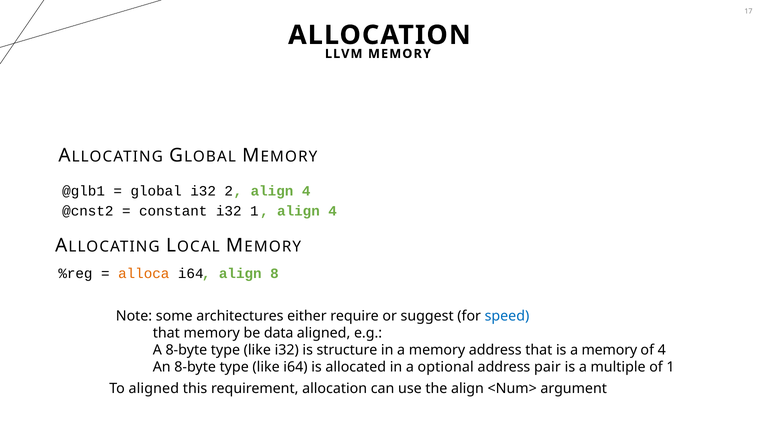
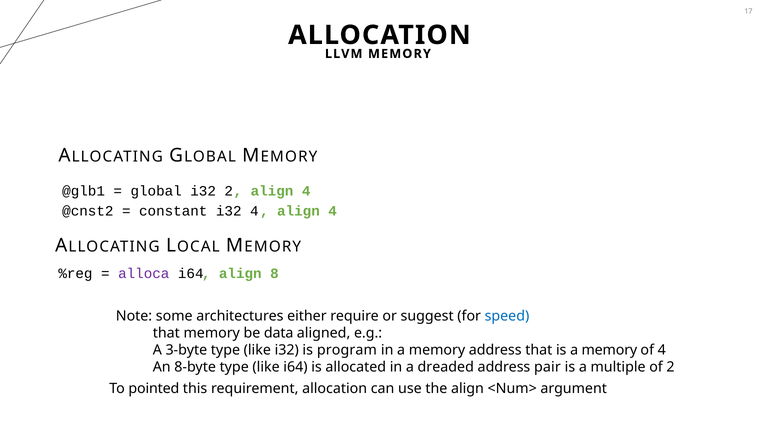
i32 1: 1 -> 4 (254, 211)
alloca colour: orange -> purple (144, 273)
A 8-byte: 8-byte -> 3-byte (186, 350)
structure: structure -> program (347, 350)
optional: optional -> dreaded (446, 367)
of 1: 1 -> 2 (671, 367)
To aligned: aligned -> pointed (154, 388)
